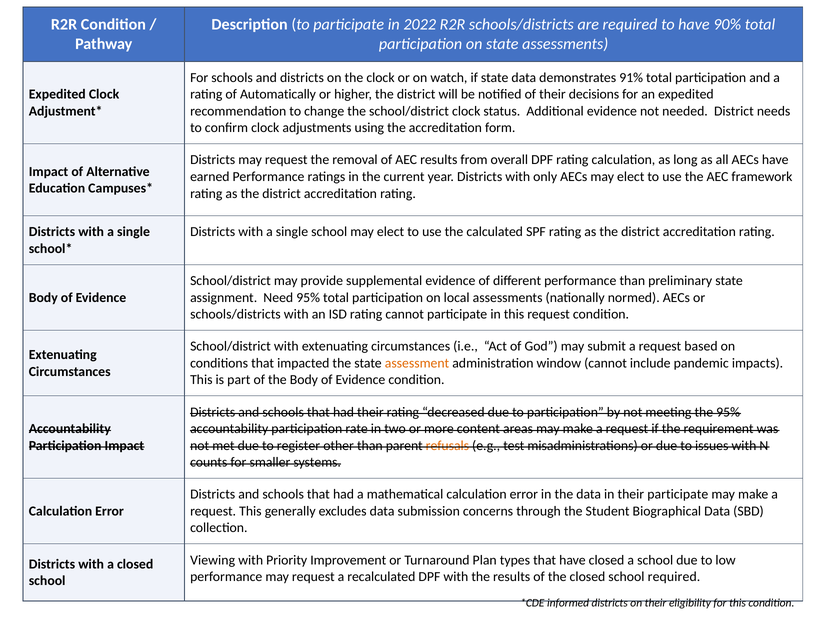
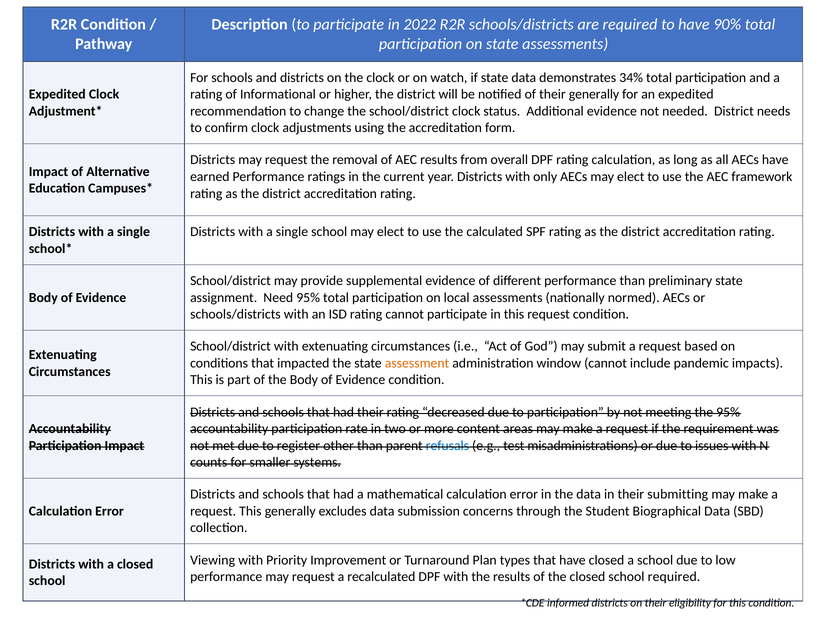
91%: 91% -> 34% (631, 78)
Automatically: Automatically -> Informational (278, 94)
their decisions: decisions -> generally (594, 94)
refusals colour: orange -> blue (447, 446)
their participate: participate -> submitting (678, 495)
